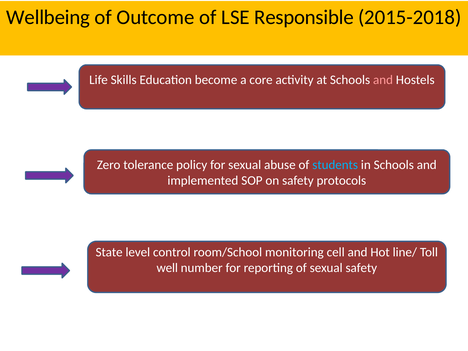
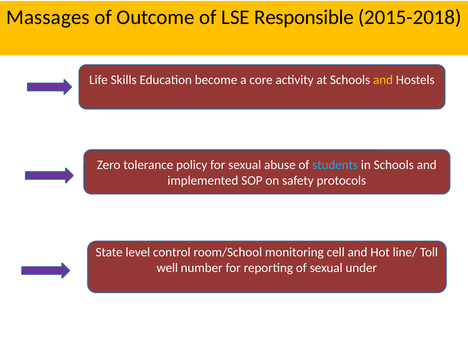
Wellbeing: Wellbeing -> Massages (48, 17)
and colour: pink -> yellow (383, 80)
sexual safety: safety -> under (361, 268)
